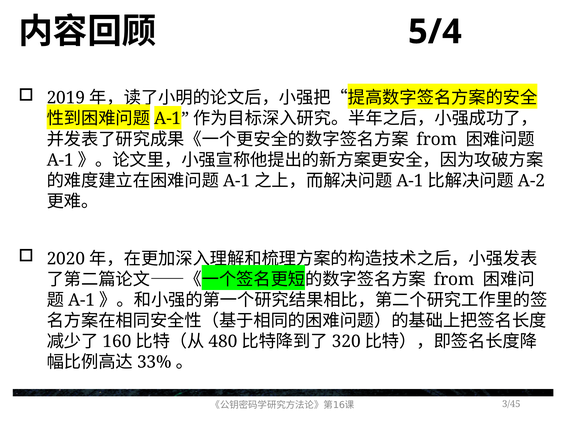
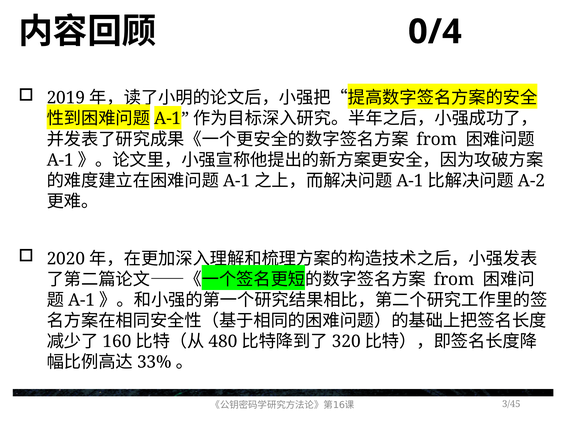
5/4: 5/4 -> 0/4 (435, 32)
